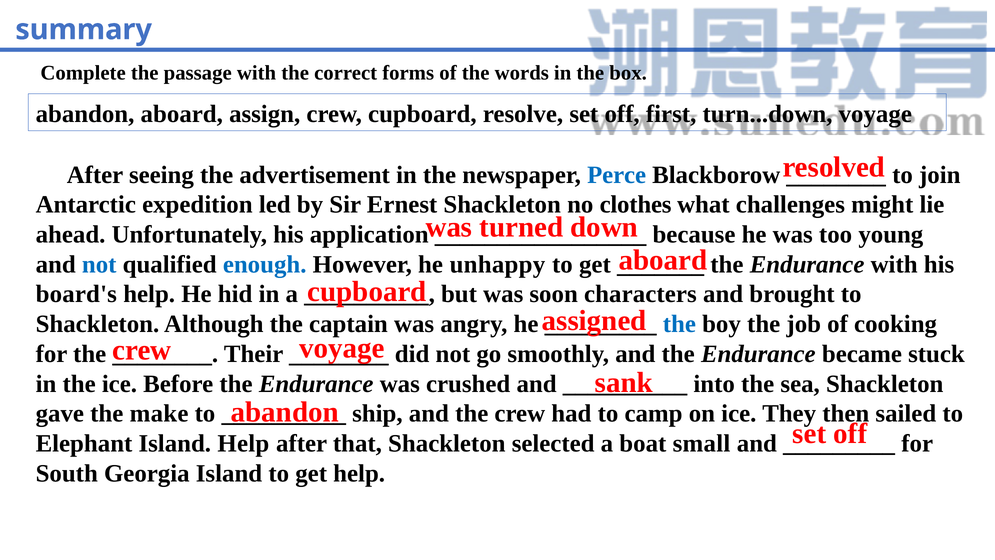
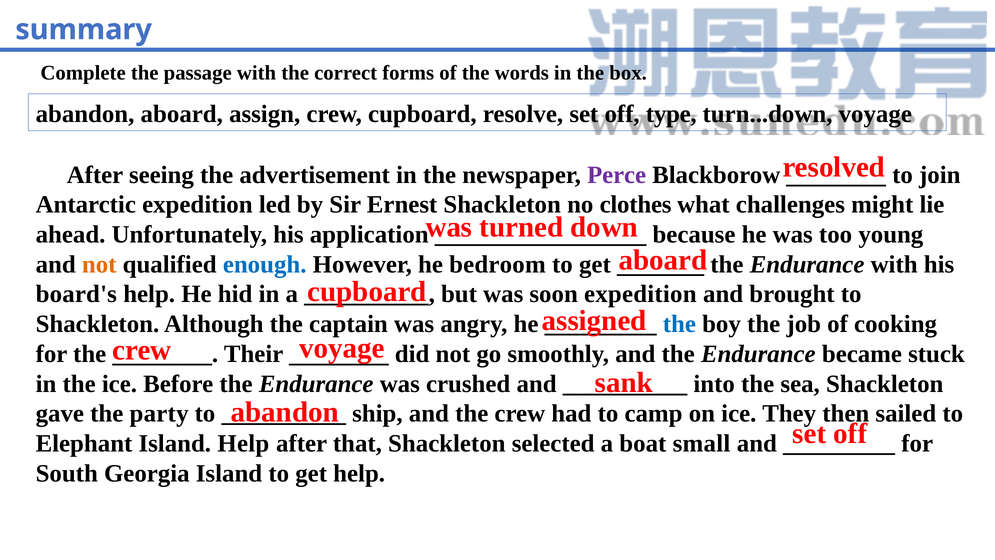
first: first -> type (671, 114)
Perce colour: blue -> purple (617, 175)
not colour: blue -> orange (99, 264)
unhappy: unhappy -> bedroom (497, 264)
soon characters: characters -> expedition (640, 294)
make: make -> party (159, 414)
